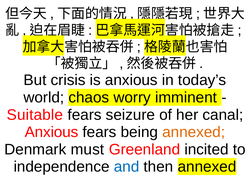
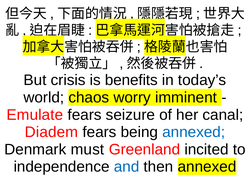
is anxious: anxious -> benefits (131, 80)
Suitable: Suitable -> Emulate (35, 115)
Anxious: Anxious -> Diadem (51, 132)
annexed colour: orange -> blue (194, 132)
